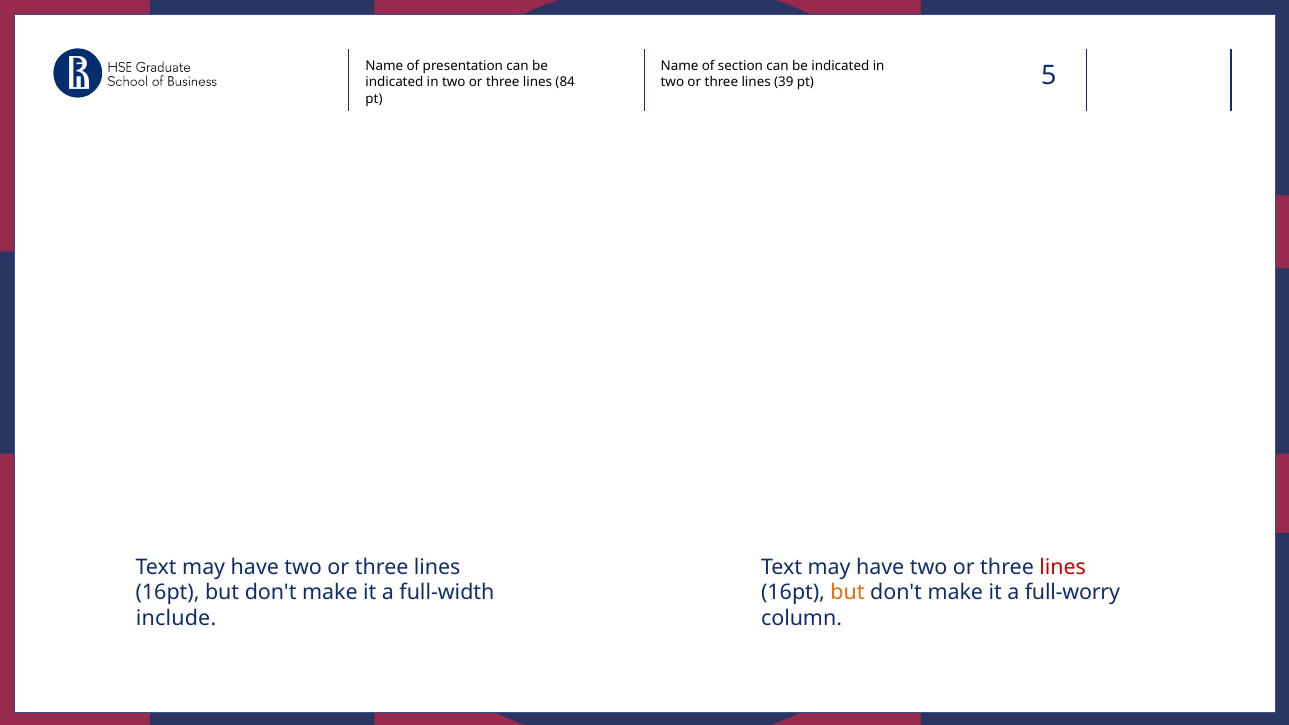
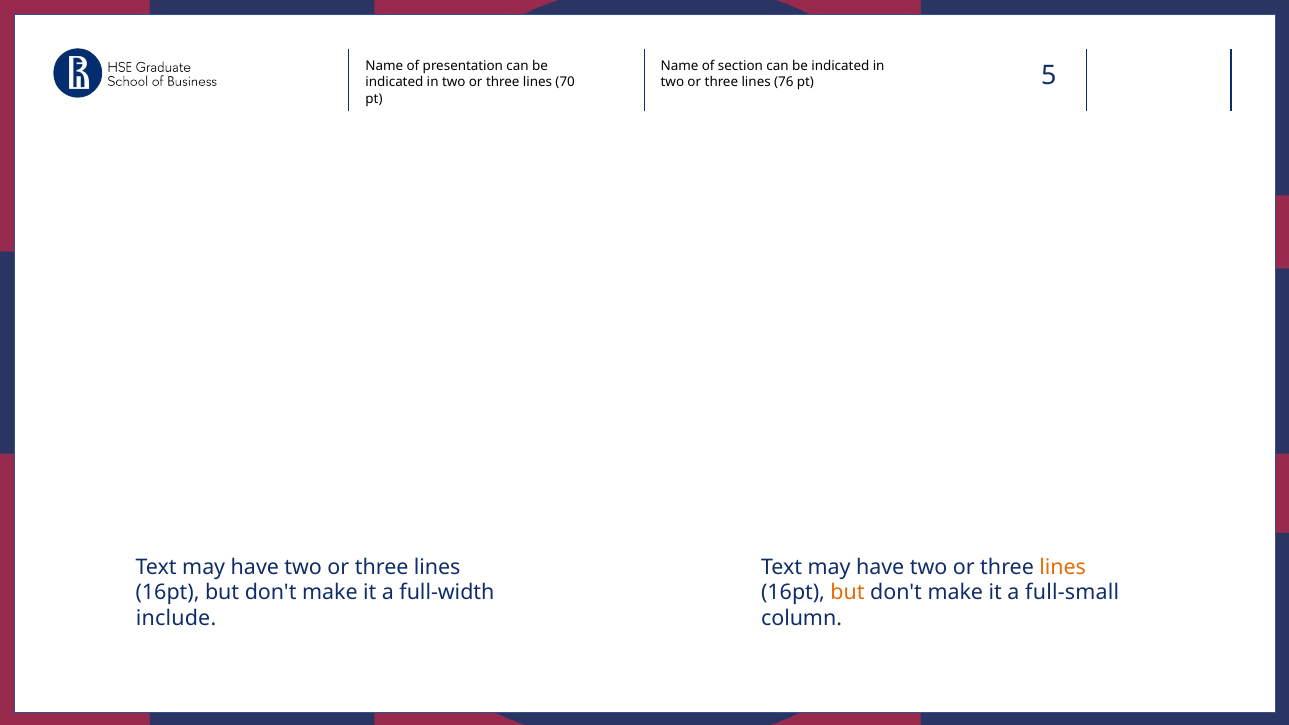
84: 84 -> 70 (565, 82)
39: 39 -> 76 (784, 82)
lines colour: red -> orange (1063, 567)
full-worry: full-worry -> full-small (1072, 593)
